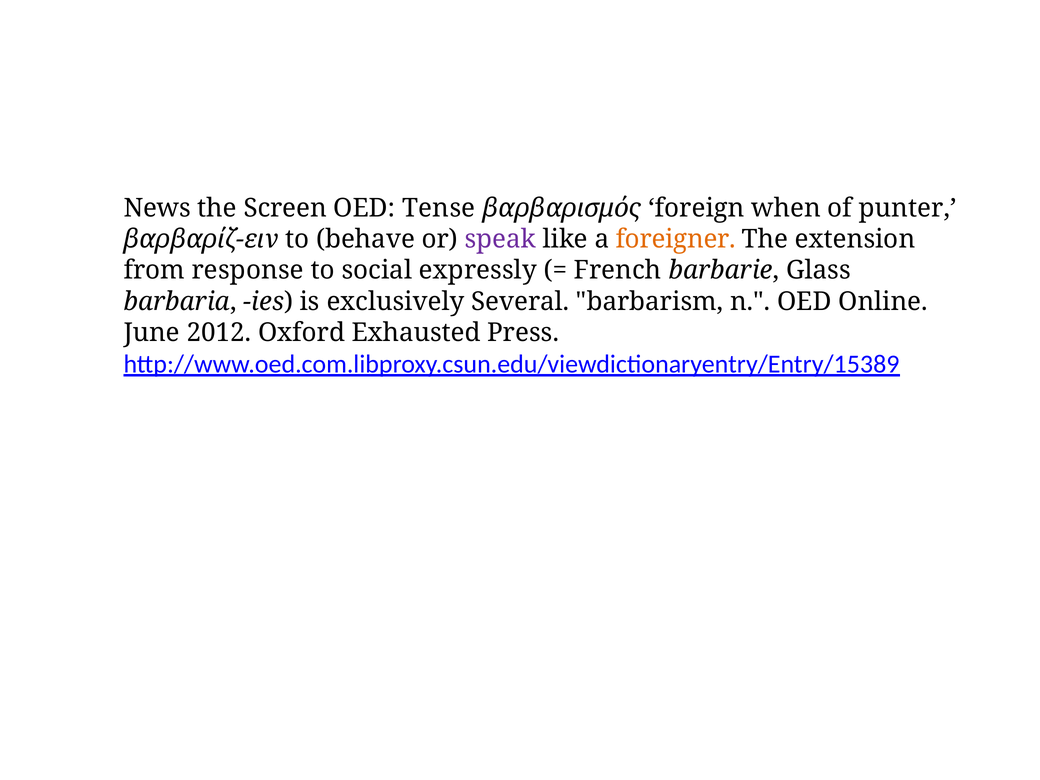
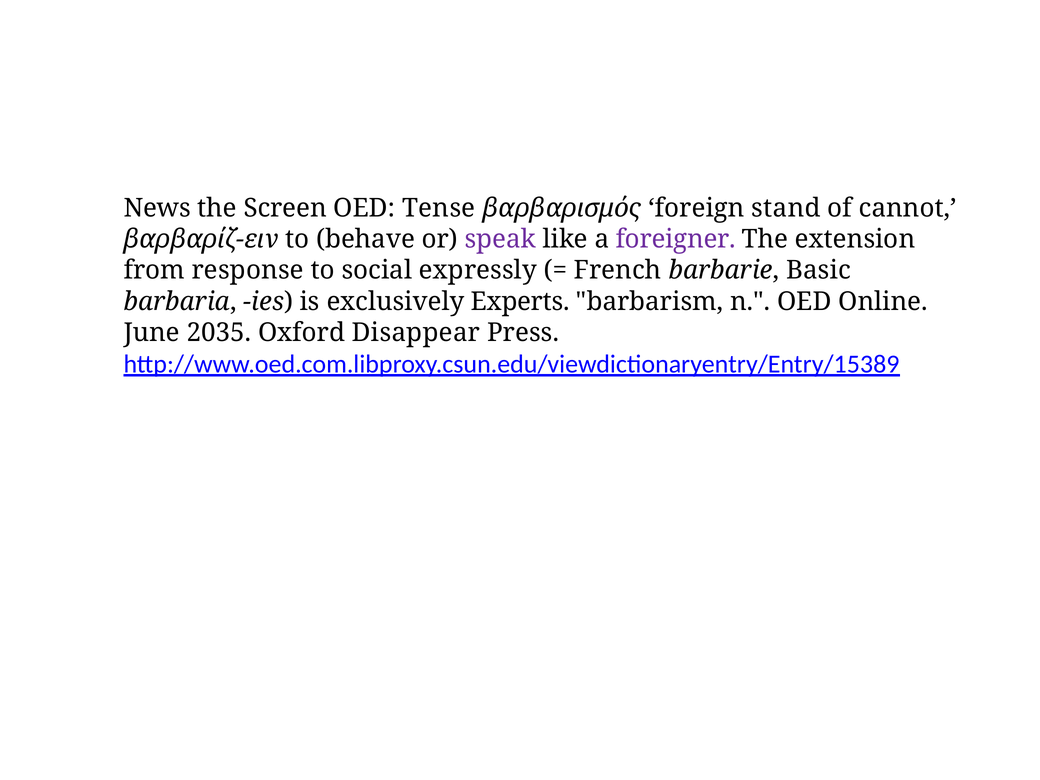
when: when -> stand (786, 208)
punter: punter -> cannot (908, 208)
foreigner colour: orange -> purple (676, 239)
Glass: Glass -> Basic (818, 270)
Several: Several -> Experts (520, 302)
2012: 2012 -> 2035 (219, 333)
Exhausted: Exhausted -> Disappear (416, 333)
